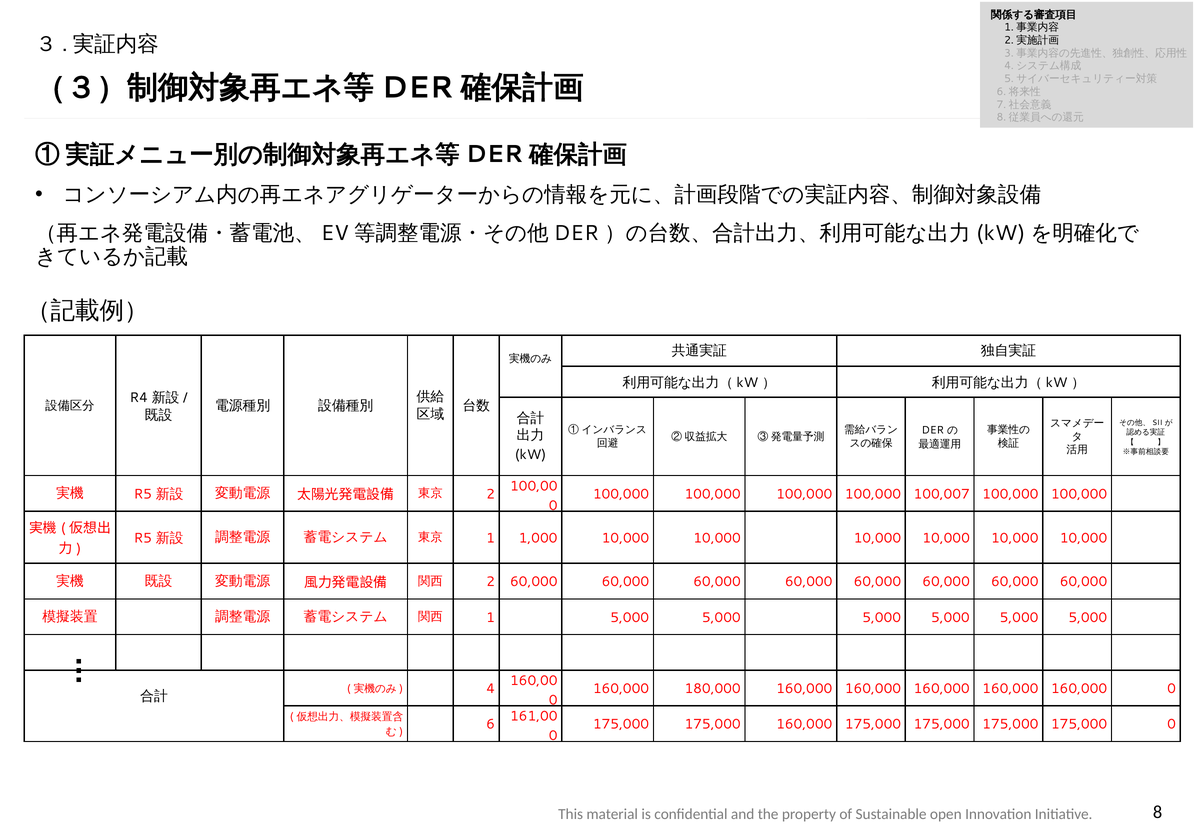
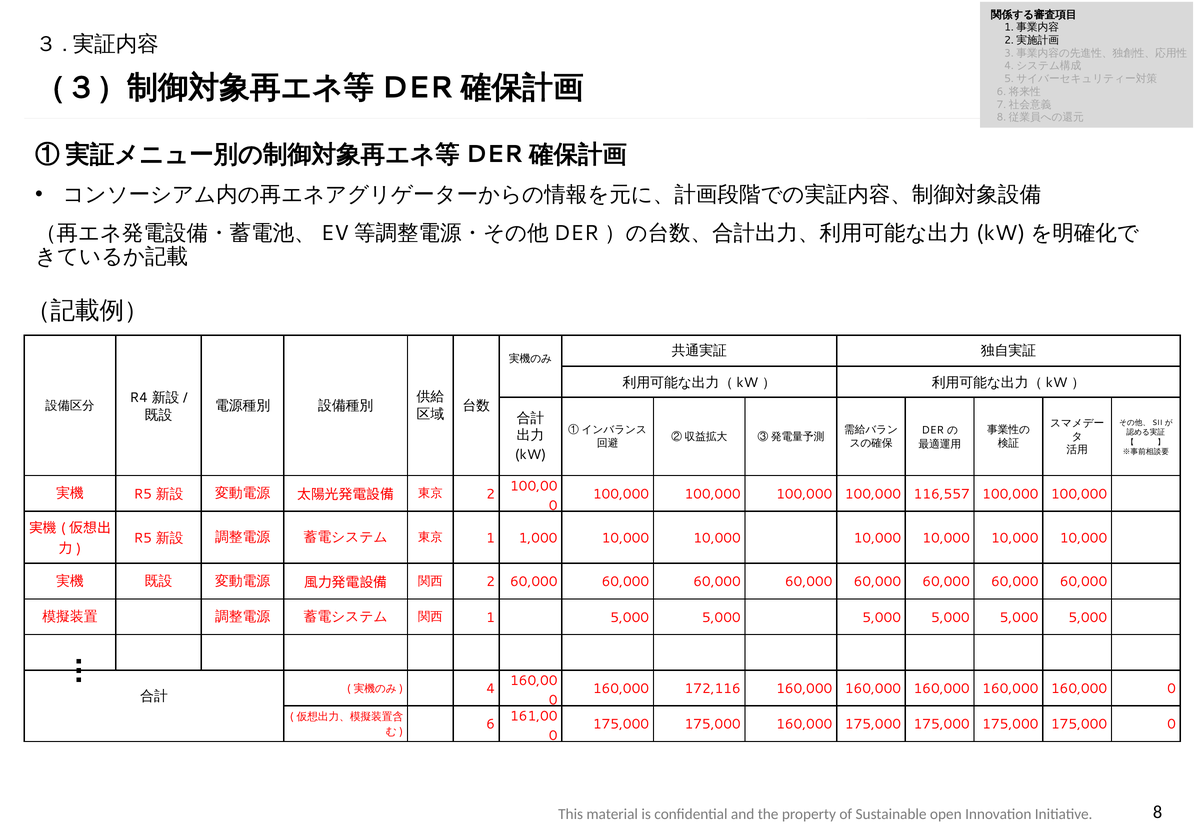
100,007: 100,007 -> 116,557 (942, 494)
180,000: 180,000 -> 172,116 (713, 688)
